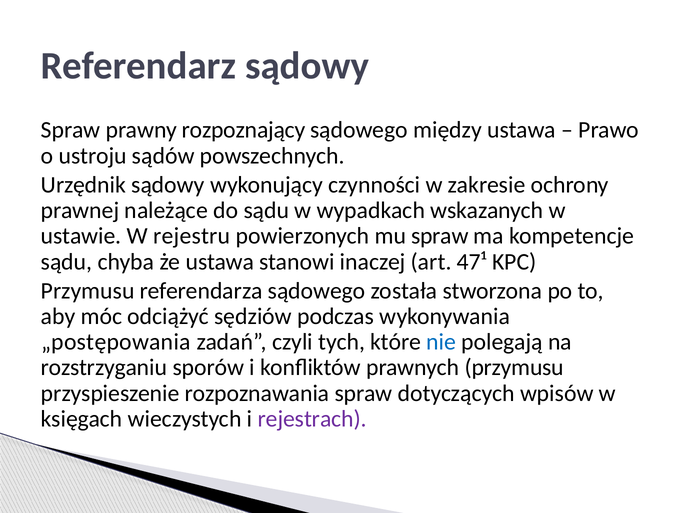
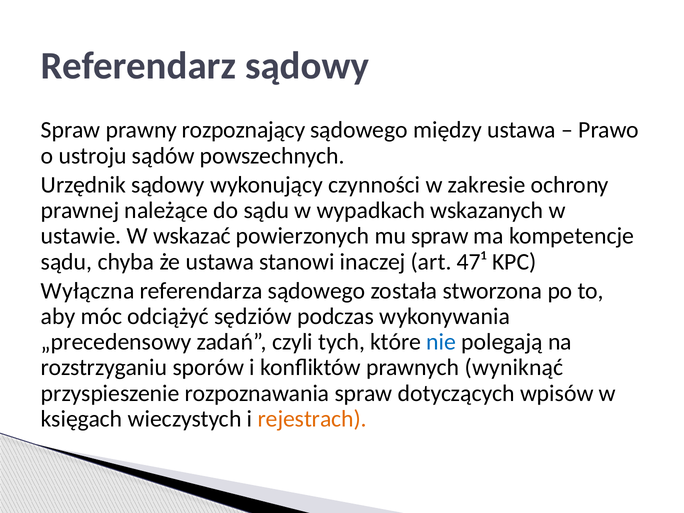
rejestru: rejestru -> wskazać (192, 236)
Przymusu: Przymusu -> Wyłączna (88, 291)
„postępowania: „postępowania -> „precedensowy (116, 342)
prawnych przymusu: przymusu -> wyniknąć (514, 368)
rejestrach colour: purple -> orange (312, 419)
